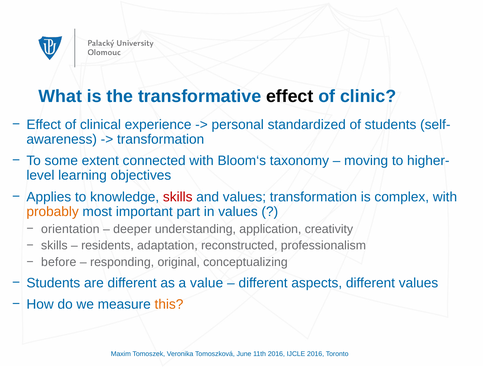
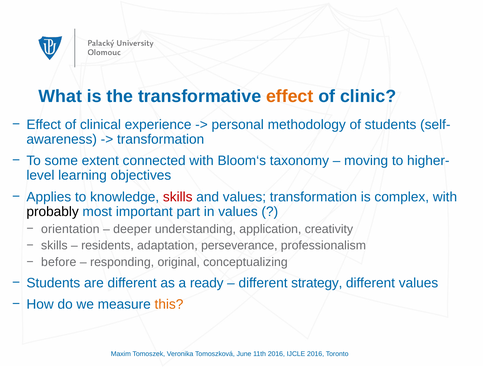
effect colour: black -> orange (290, 96)
standardized: standardized -> methodology (307, 125)
probably colour: orange -> black (53, 212)
reconstructed: reconstructed -> perseverance (239, 246)
value: value -> ready (207, 283)
aspects: aspects -> strategy (317, 283)
